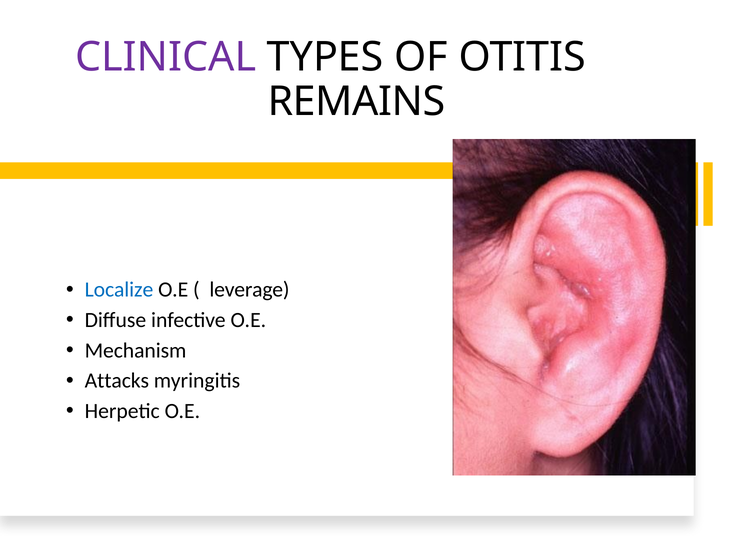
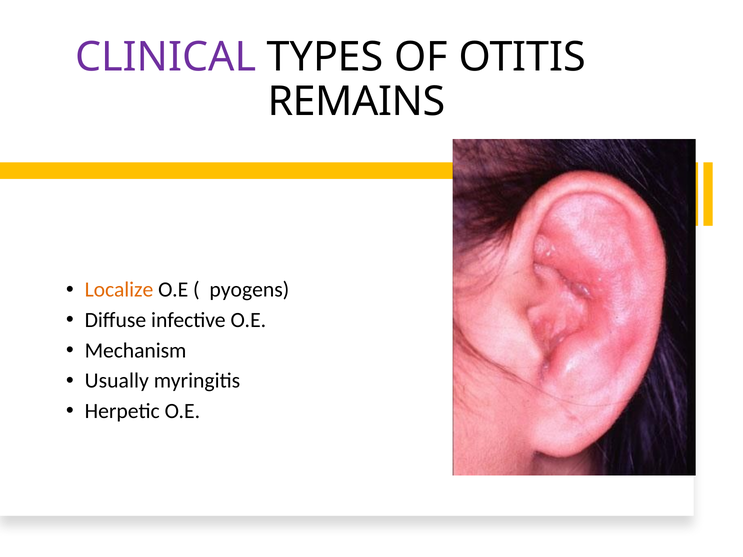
Localize colour: blue -> orange (119, 290)
leverage: leverage -> pyogens (249, 290)
Attacks: Attacks -> Usually (117, 381)
